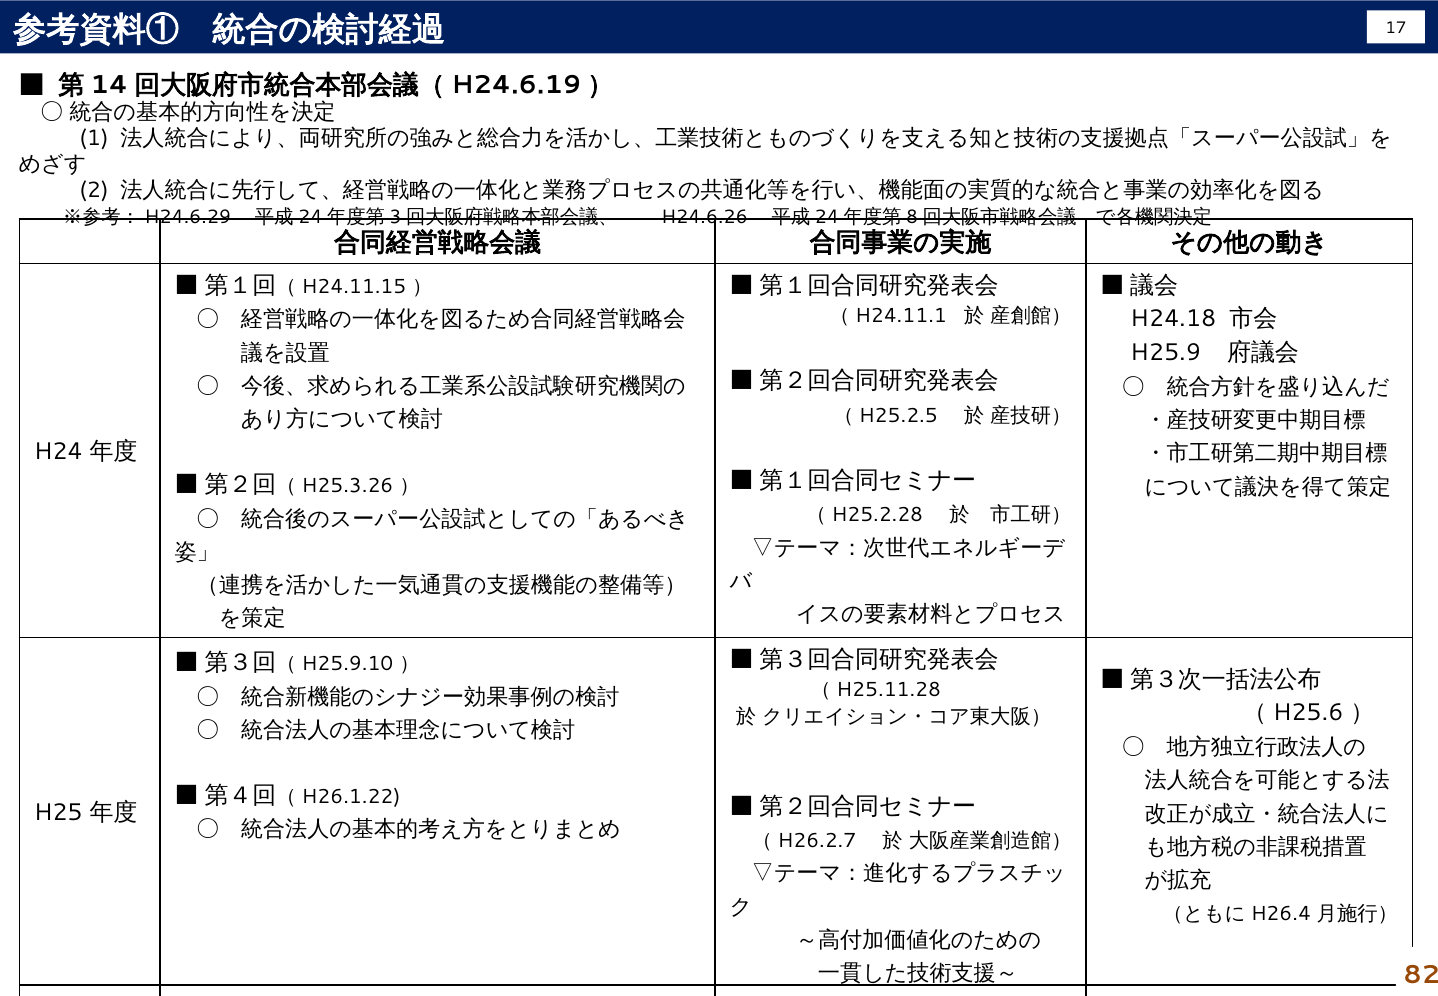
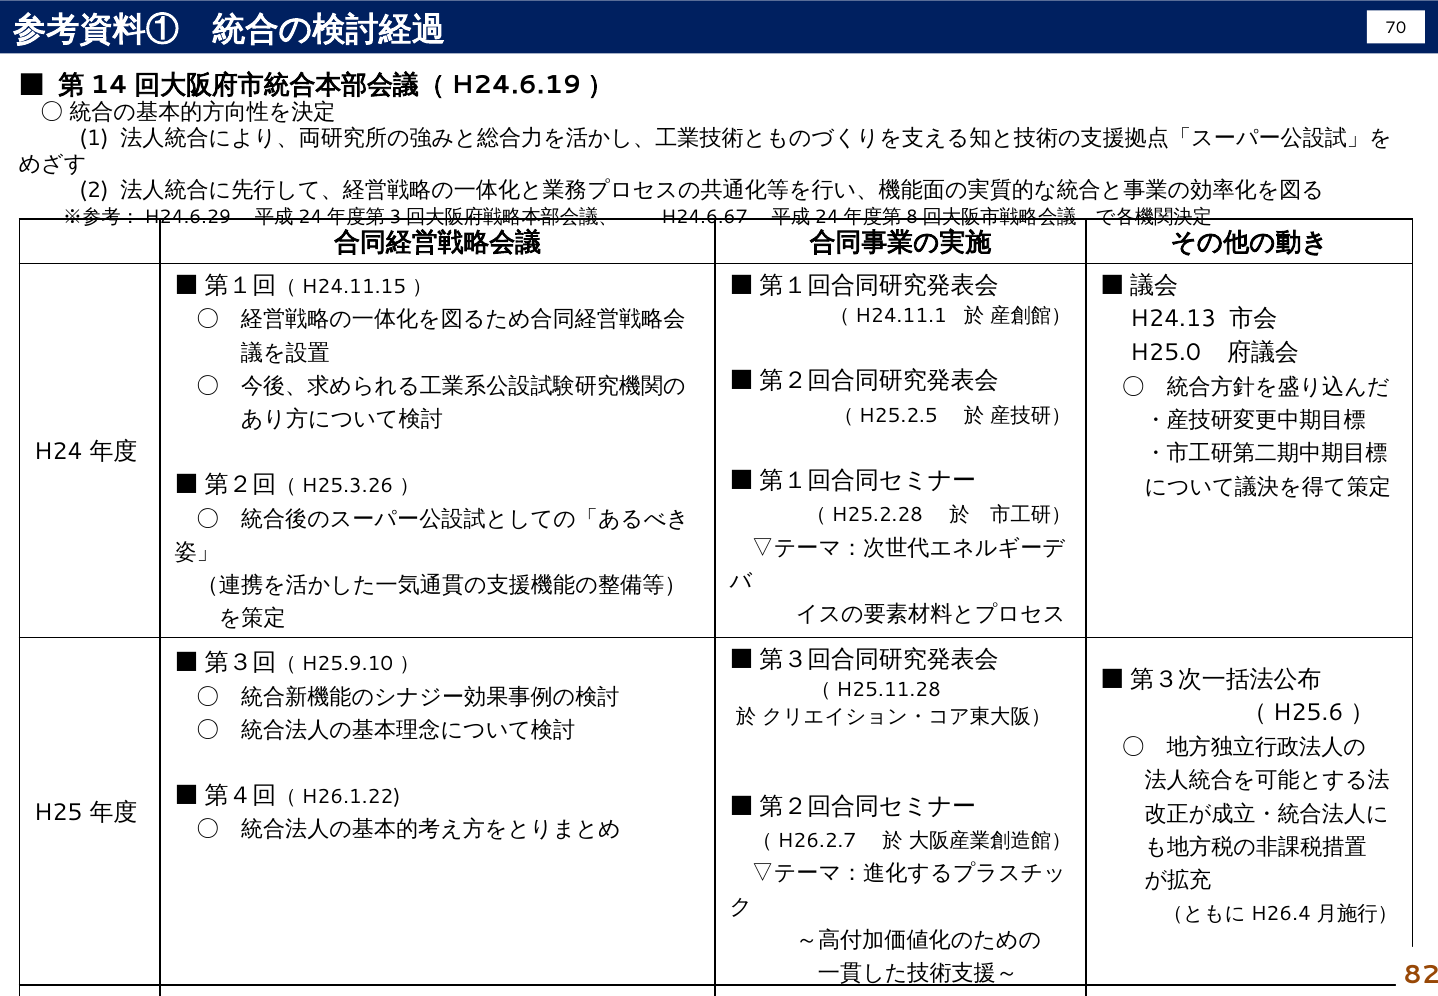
17: 17 -> 70 (1396, 28)
H24.6.26: H24.6.26 -> H24.6.67 (704, 217)
H24.18: H24.18 -> H24.13 (1173, 318)
H25.9: H25.9 -> H25.0 (1166, 352)
